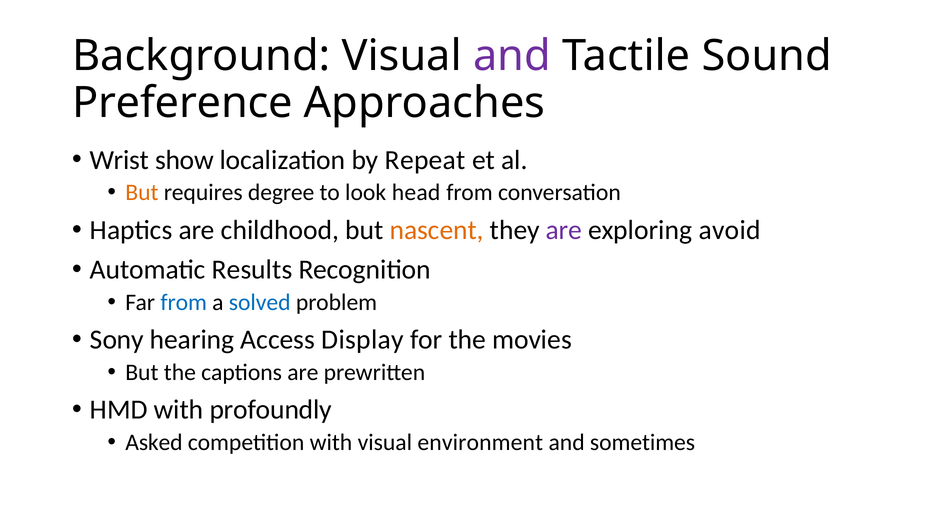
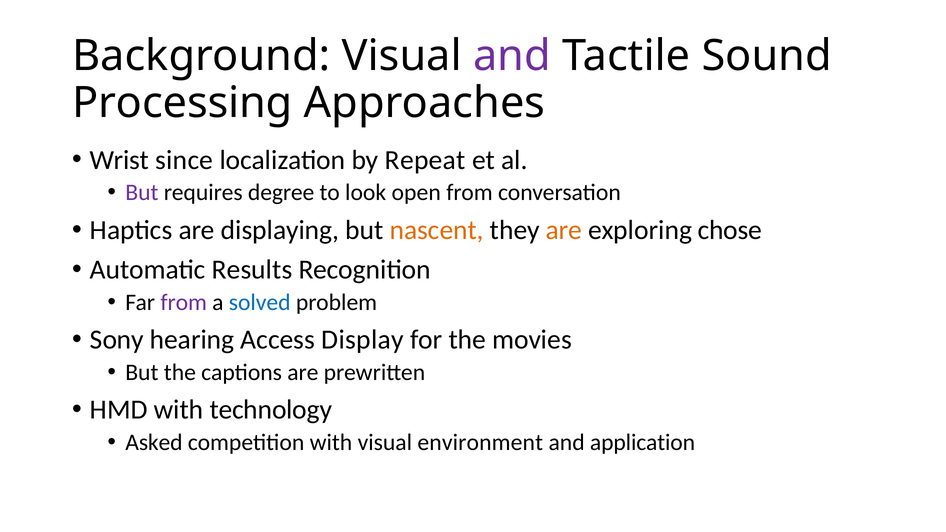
Preference: Preference -> Processing (182, 103)
show: show -> since (184, 160)
But colour: orange -> purple (142, 193)
head: head -> open (416, 193)
childhood: childhood -> displaying (280, 230)
are colour: purple -> orange (564, 230)
avoid: avoid -> chose (730, 230)
from colour: blue -> purple (184, 302)
profoundly: profoundly -> technology (271, 410)
sometimes: sometimes -> application (643, 443)
